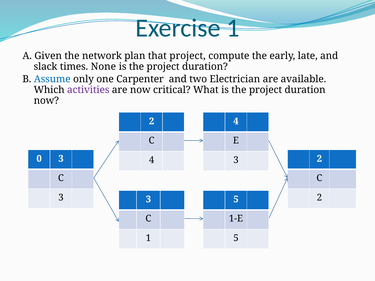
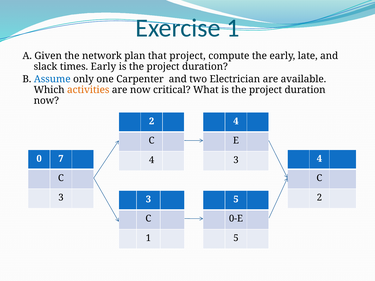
times None: None -> Early (103, 67)
activities colour: purple -> orange (88, 90)
0 3: 3 -> 7 (61, 159)
2: 2 -> 4 (319, 159)
1-E: 1-E -> 0-E (236, 219)
